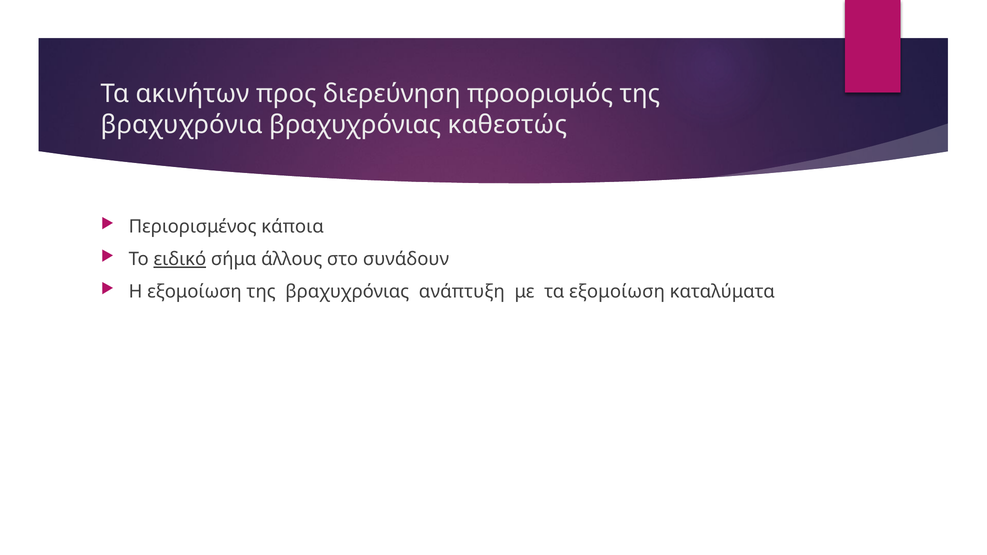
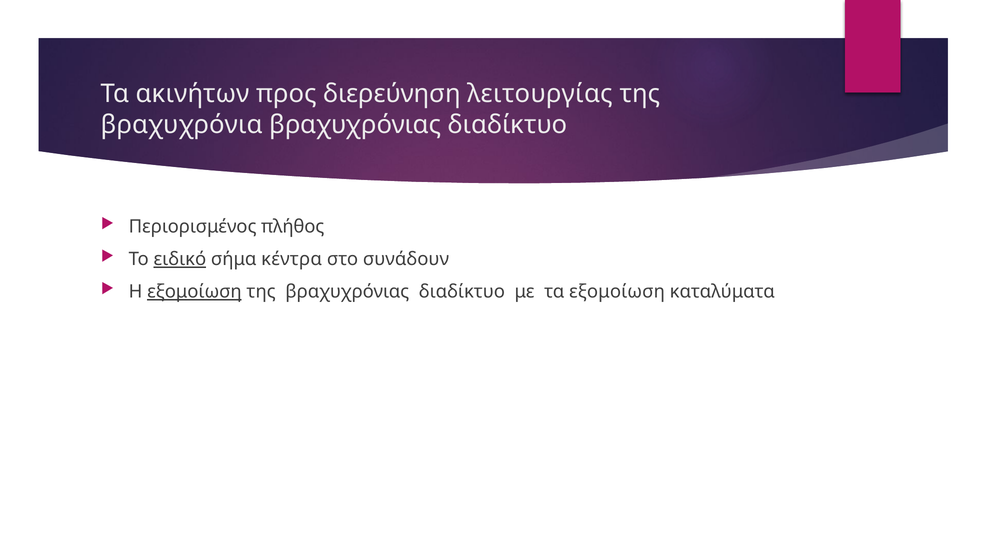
προορισμός: προορισμός -> λειτουργίας (540, 94)
καθεστώς: καθεστώς -> διαδίκτυο (508, 125)
κάποια: κάποια -> πλήθος (293, 227)
άλλους: άλλους -> κέντρα (292, 259)
εξομοίωση underline: none -> present (194, 292)
της βραχυχρόνιας ανάπτυξη: ανάπτυξη -> διαδίκτυο (462, 292)
